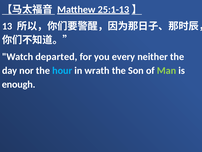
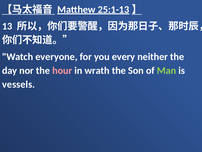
departed: departed -> everyone (56, 57)
hour colour: light blue -> pink (62, 70)
enough: enough -> vessels (19, 84)
